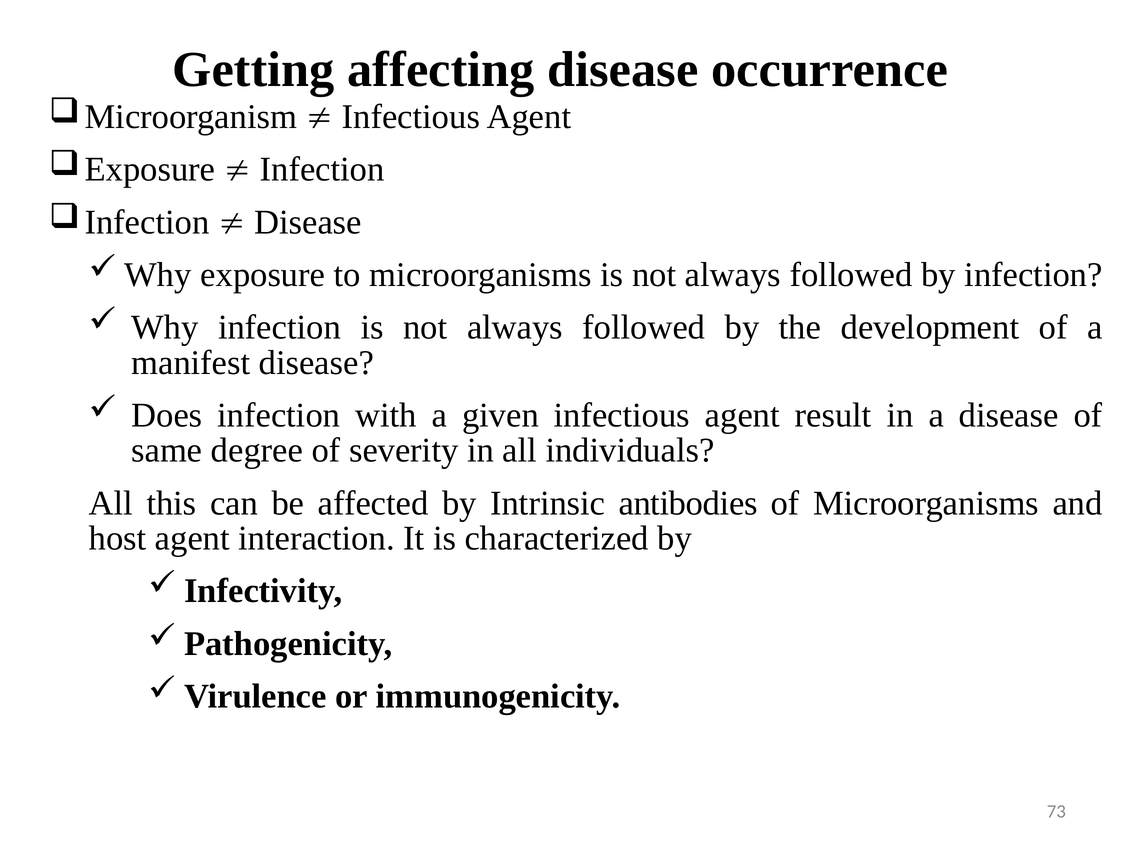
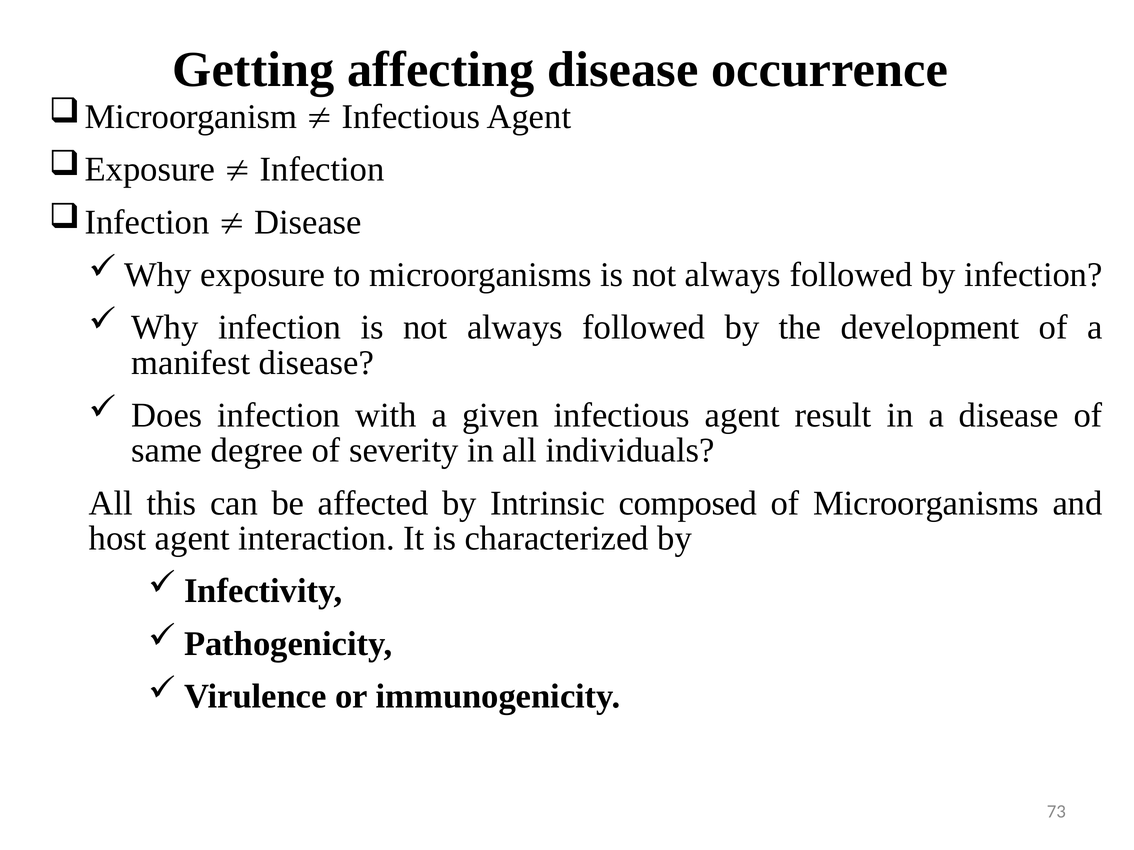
antibodies: antibodies -> composed (688, 503)
